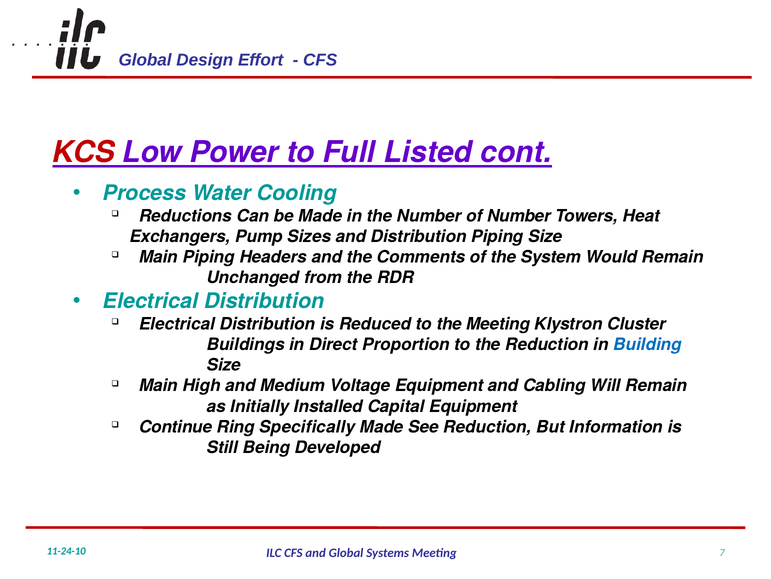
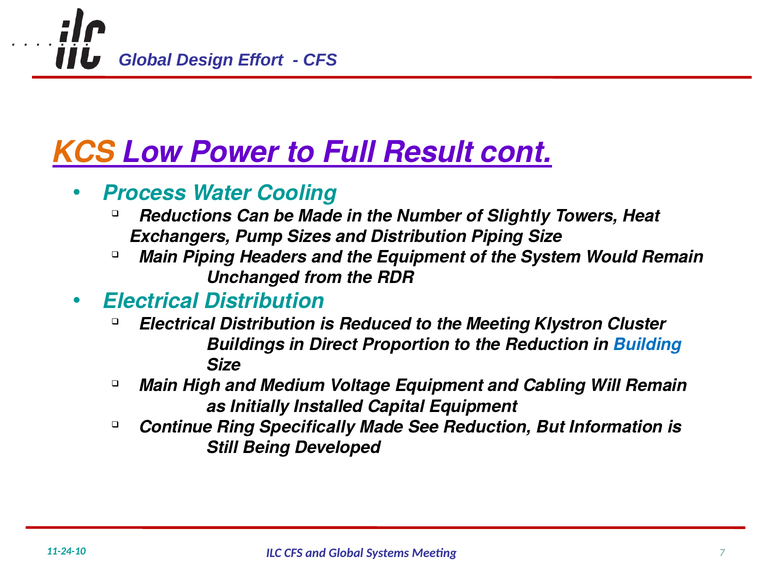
KCS colour: red -> orange (83, 152)
Listed: Listed -> Result (428, 152)
of Number: Number -> Slightly (519, 216)
the Comments: Comments -> Equipment (421, 257)
